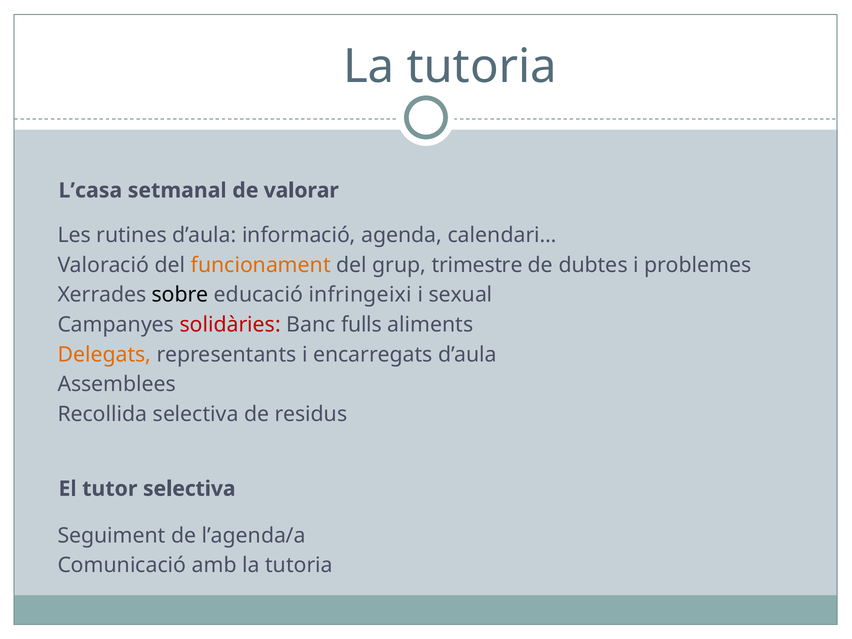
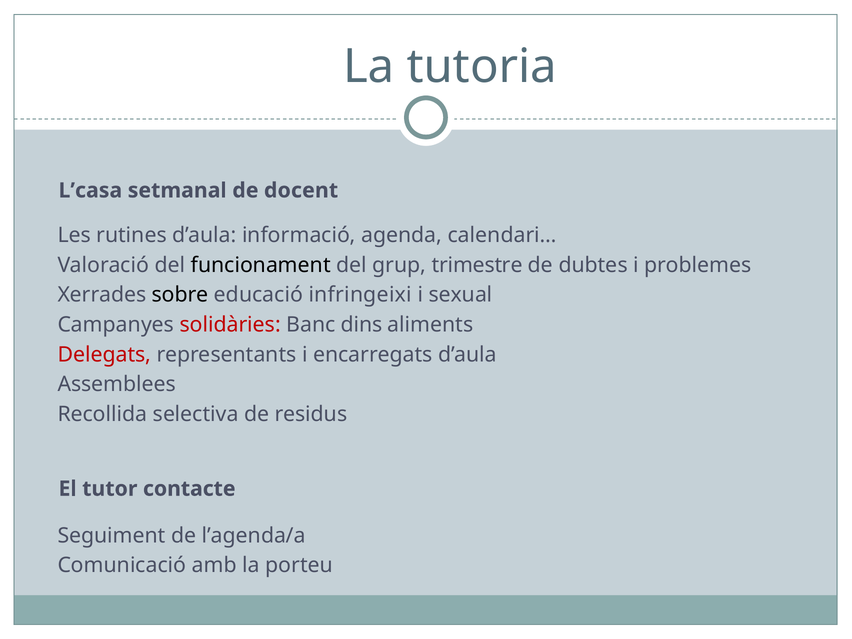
valorar: valorar -> docent (301, 190)
funcionament colour: orange -> black (261, 265)
fulls: fulls -> dins (362, 325)
Delegats colour: orange -> red (104, 355)
tutor selectiva: selectiva -> contacte (189, 489)
amb la tutoria: tutoria -> porteu (299, 565)
